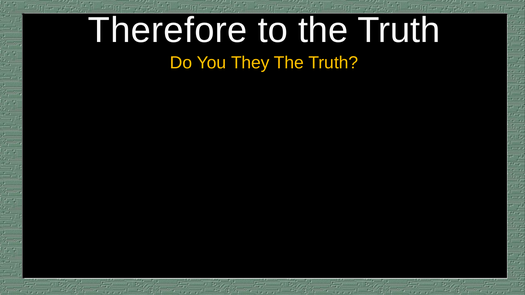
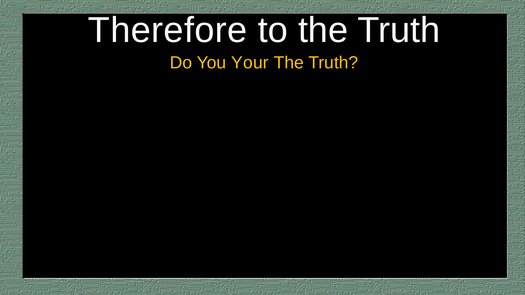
They: They -> Your (250, 63)
